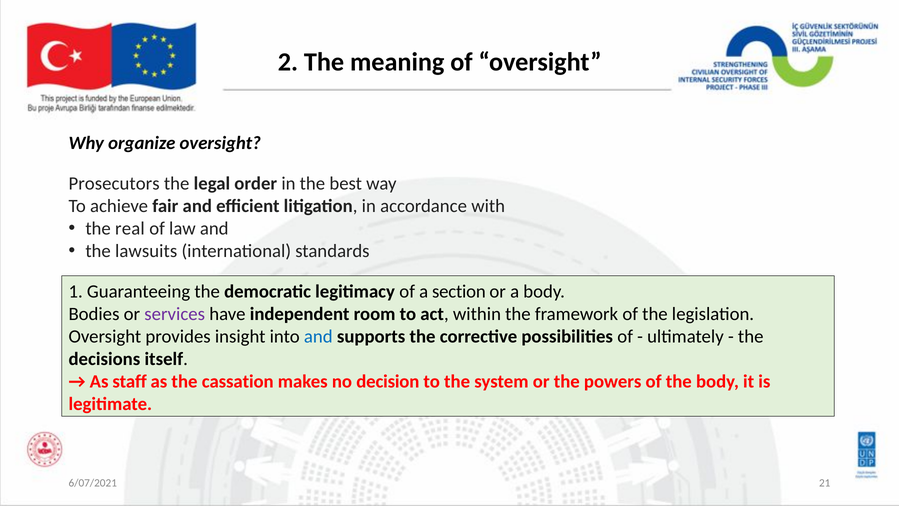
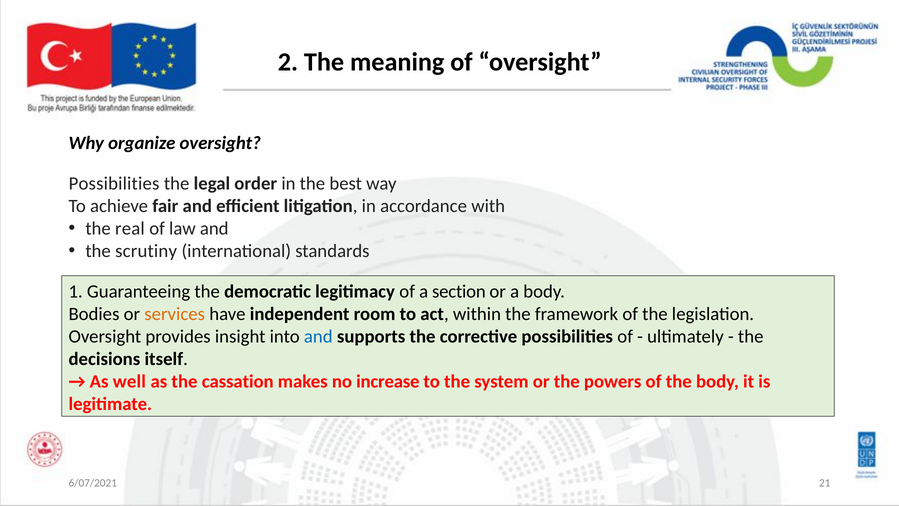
Prosecutors: Prosecutors -> Possibilities (114, 183)
lawsuits: lawsuits -> scrutiny (146, 251)
services colour: purple -> orange (175, 314)
staff: staff -> well (129, 381)
decision: decision -> increase (388, 381)
